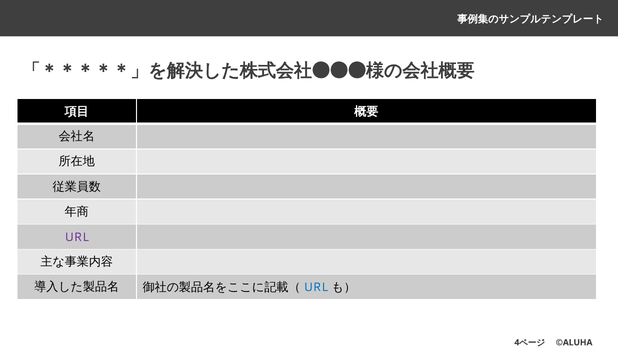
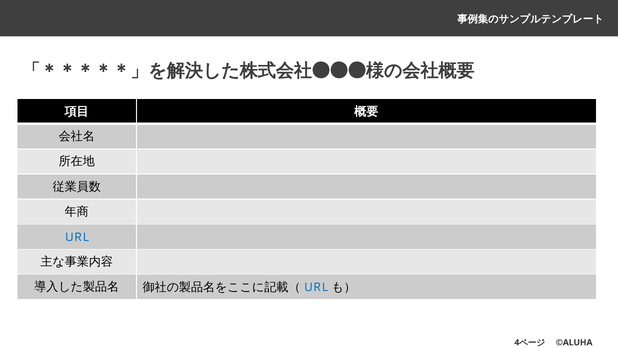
URL colour: purple -> blue (77, 237)
